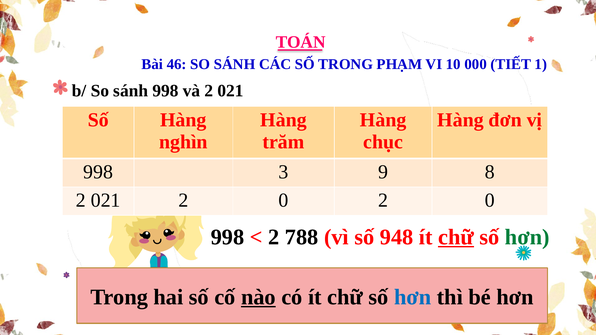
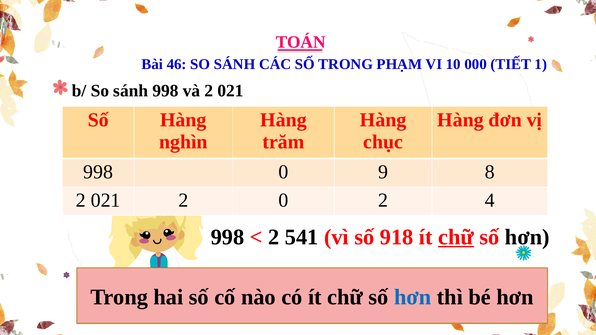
998 3: 3 -> 0 (284, 172)
0 2 0: 0 -> 4 (490, 201)
788: 788 -> 541 (302, 237)
948: 948 -> 918 (397, 237)
hơn colour: green -> black (527, 237)
nào underline: present -> none (258, 297)
